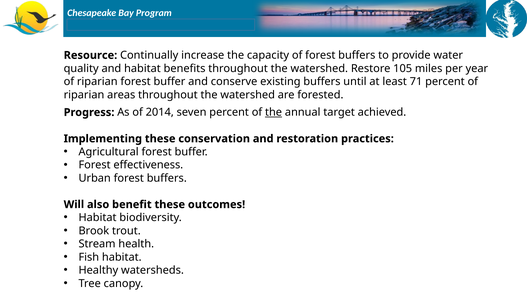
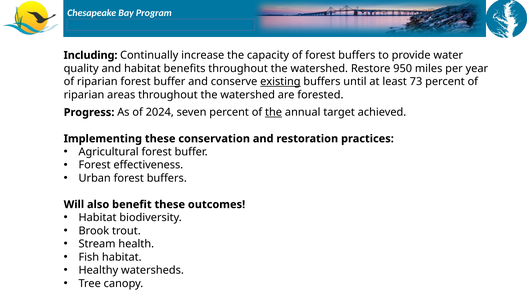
Resource: Resource -> Including (91, 55)
105: 105 -> 950 (403, 69)
existing underline: none -> present (280, 82)
71: 71 -> 73 (416, 82)
2014: 2014 -> 2024 (160, 113)
